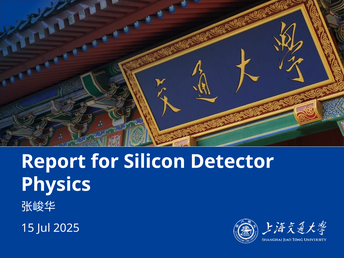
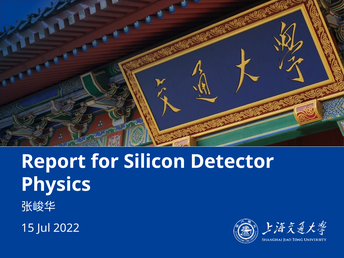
2025: 2025 -> 2022 (66, 228)
